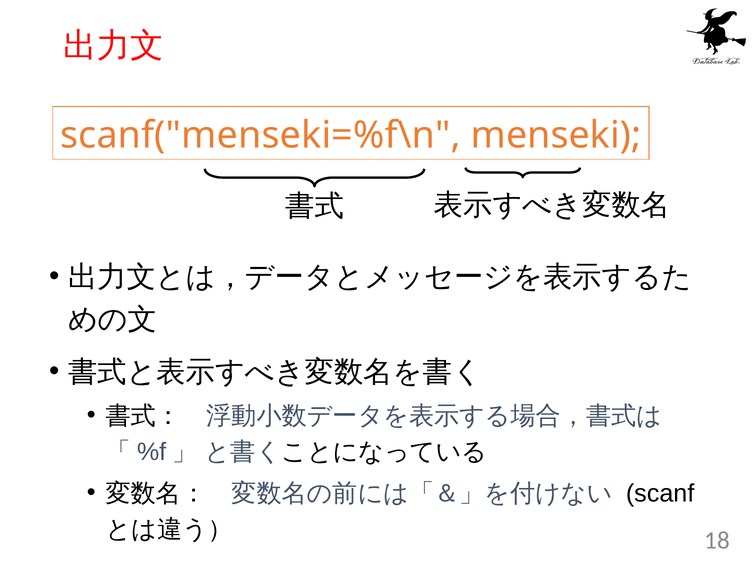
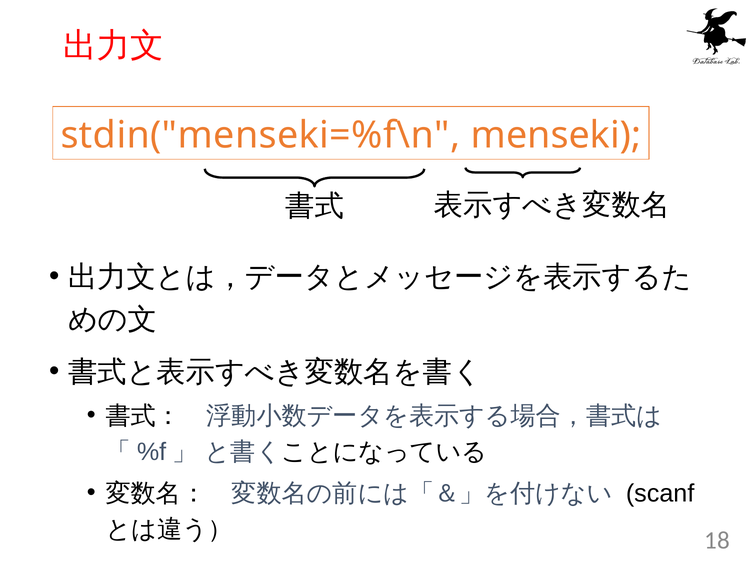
scanf("menseki=%f\n: scanf("menseki=%f\n -> stdin("menseki=%f\n (260, 136)
